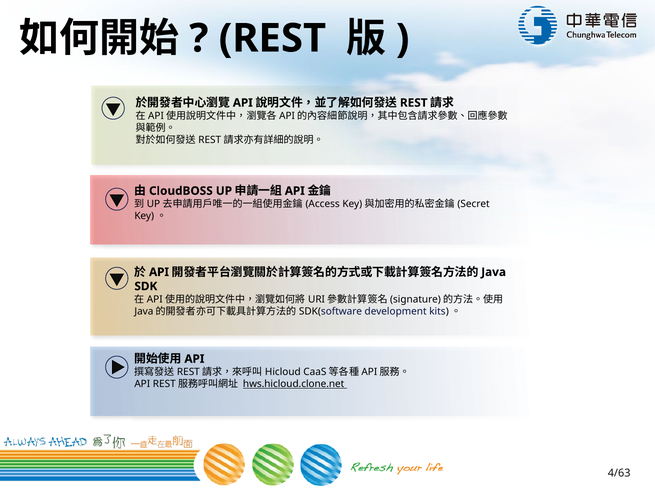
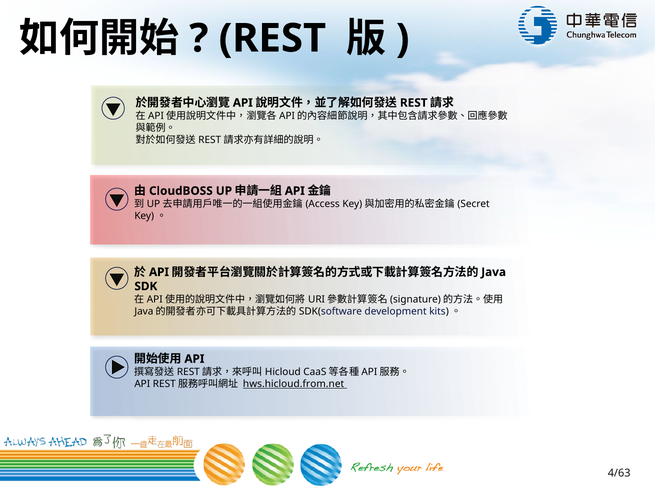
hws.hicloud.clone.net: hws.hicloud.clone.net -> hws.hicloud.from.net (294, 384)
